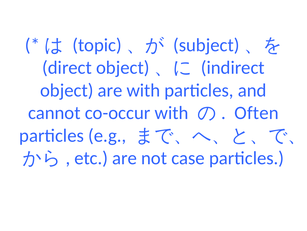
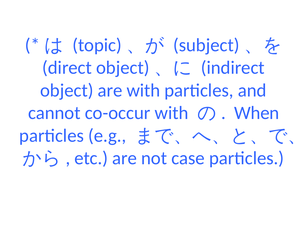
Often: Often -> When (257, 113)
